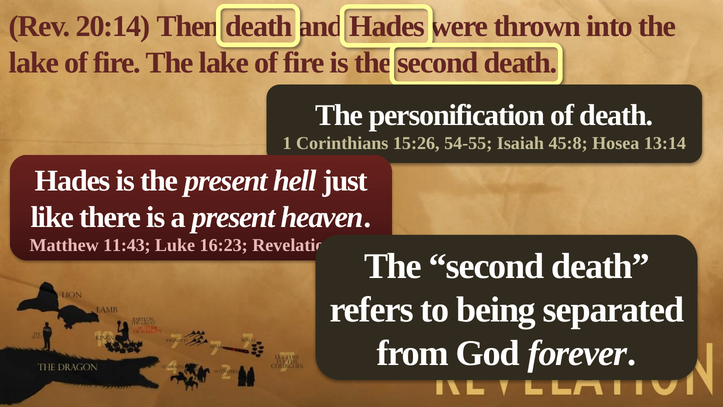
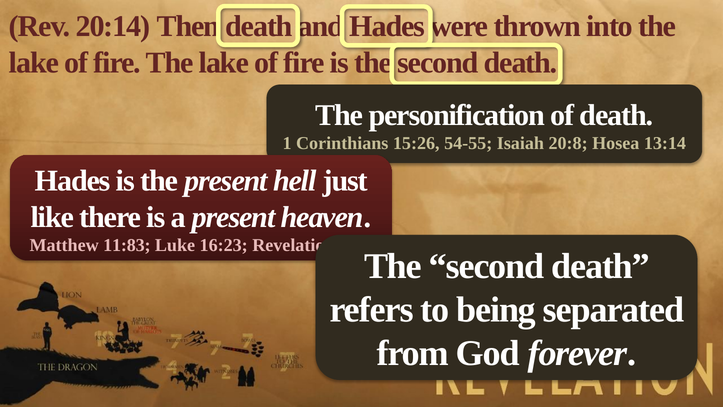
45:8: 45:8 -> 20:8 (568, 143)
11:43: 11:43 -> 11:83 (127, 245)
